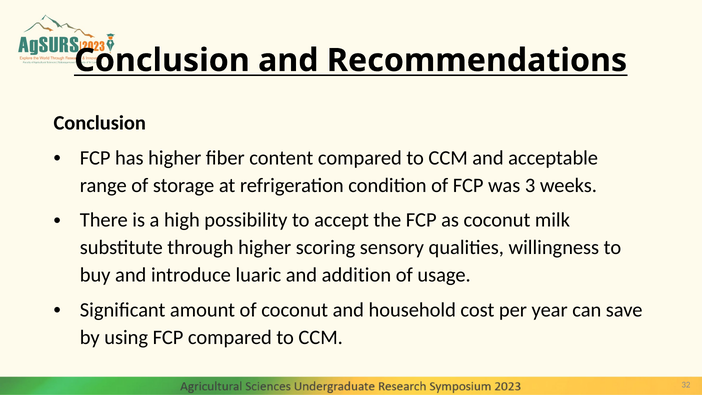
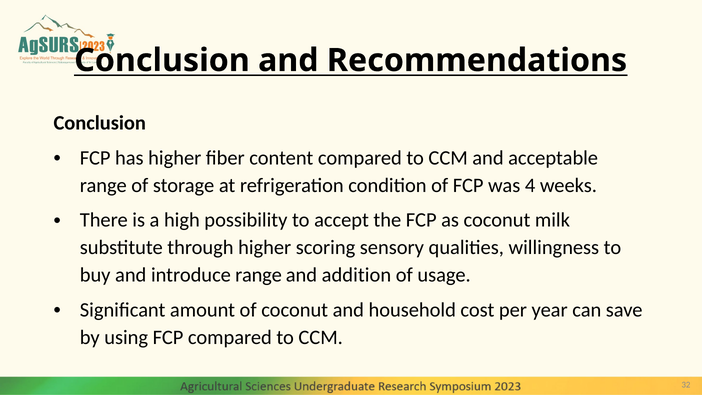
3: 3 -> 4 (530, 185)
introduce luaric: luaric -> range (258, 275)
